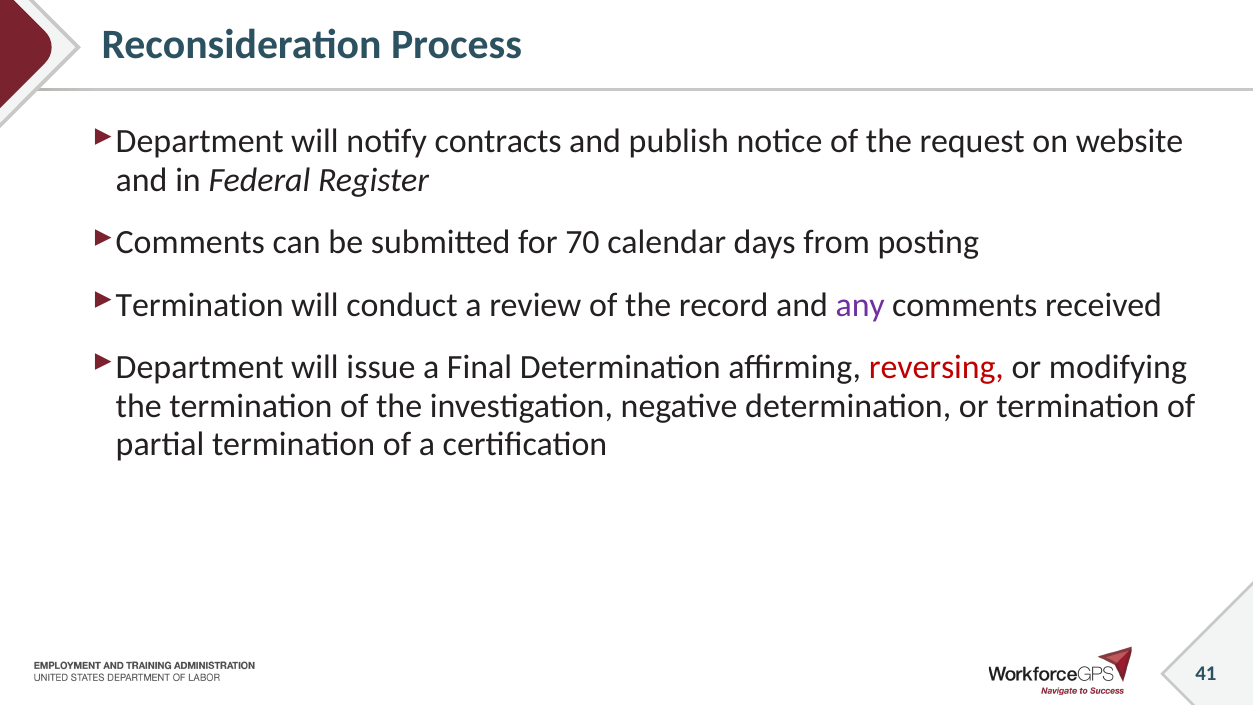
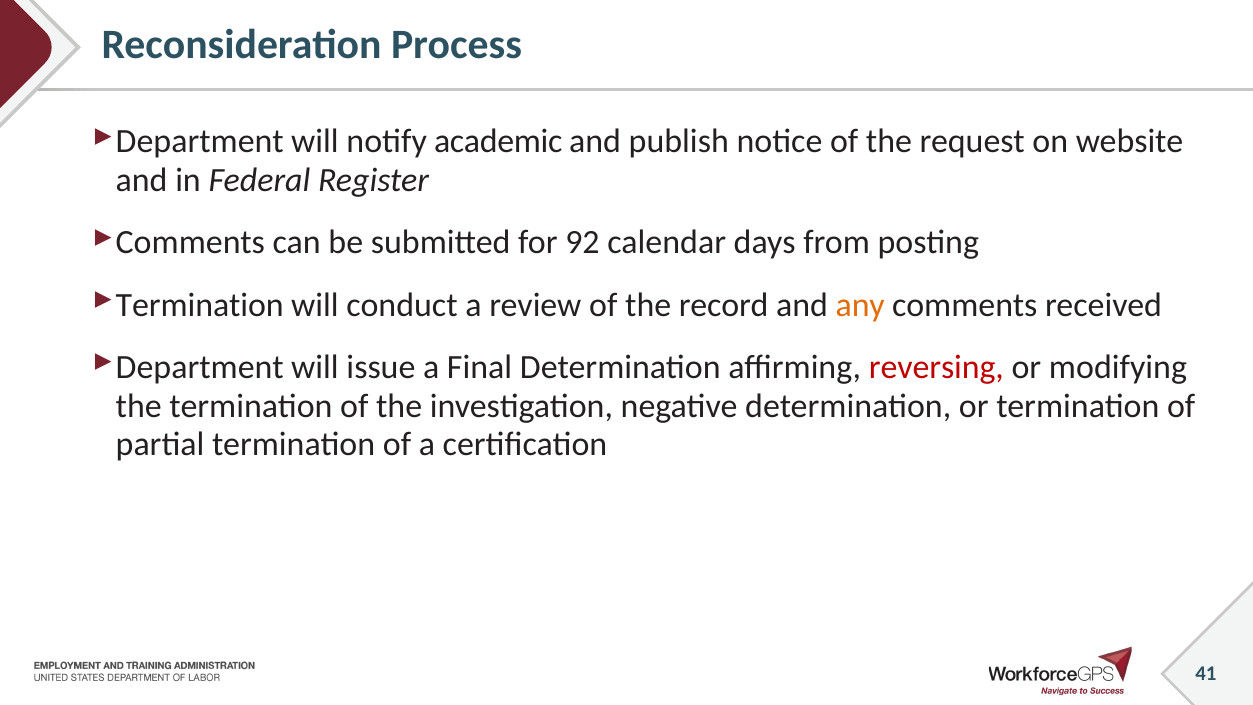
contracts: contracts -> academic (498, 141)
70: 70 -> 92 (582, 242)
any colour: purple -> orange (860, 305)
